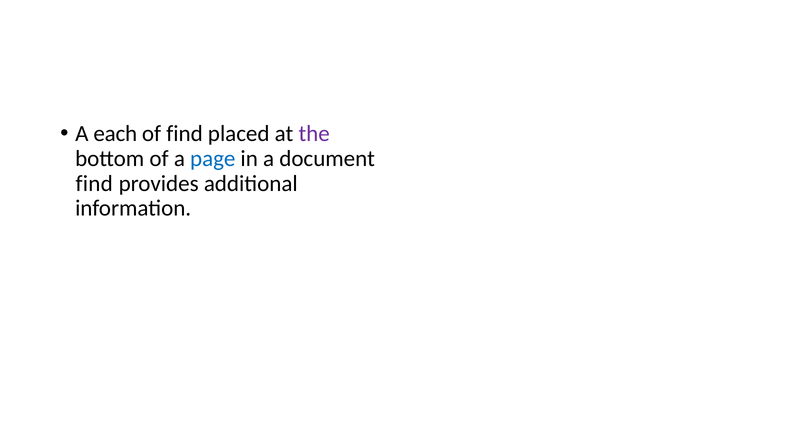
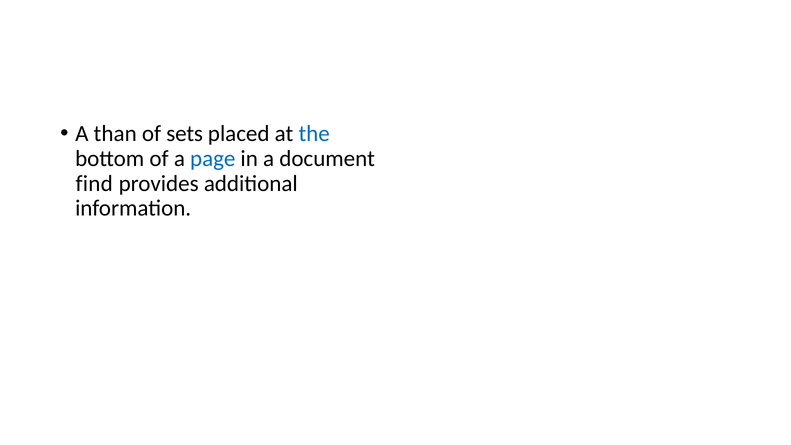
each: each -> than (115, 134)
of find: find -> sets (185, 134)
the colour: purple -> blue (314, 134)
